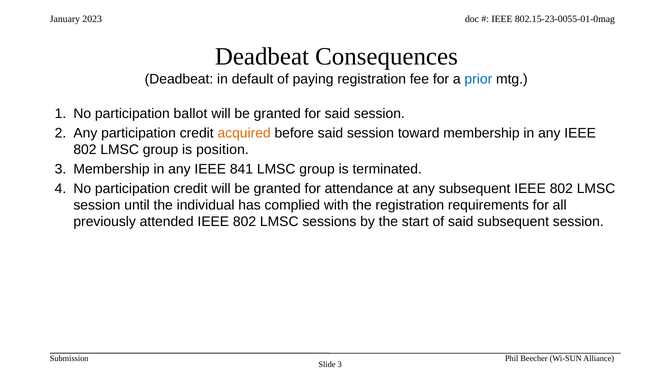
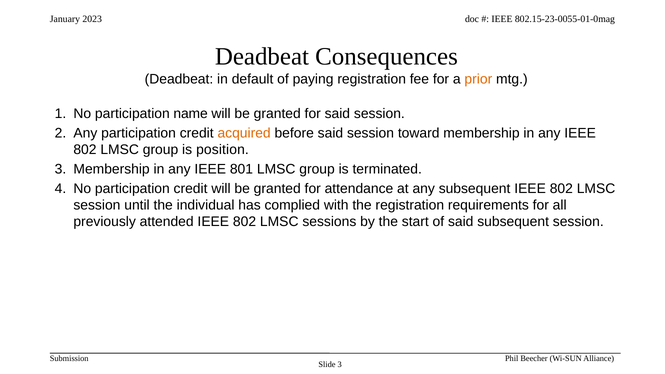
prior colour: blue -> orange (478, 79)
ballot: ballot -> name (191, 114)
841: 841 -> 801 (241, 169)
